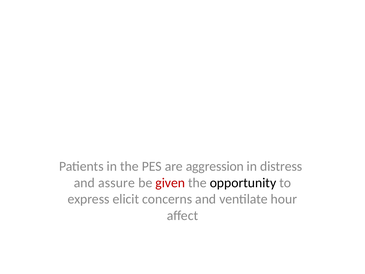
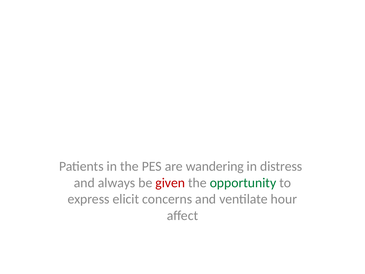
aggression: aggression -> wandering (215, 166)
assure: assure -> always (117, 183)
opportunity colour: black -> green (243, 183)
